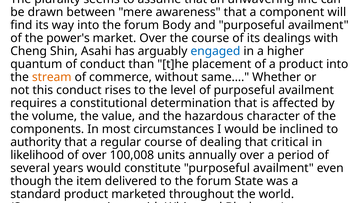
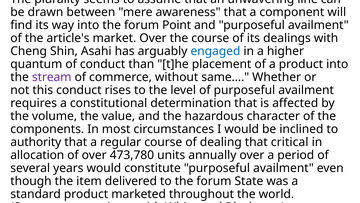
Body: Body -> Point (177, 25)
power's: power's -> article's (68, 38)
stream colour: orange -> purple (52, 77)
likelihood: likelihood -> allocation (37, 155)
100,008: 100,008 -> 473,780 (132, 155)
